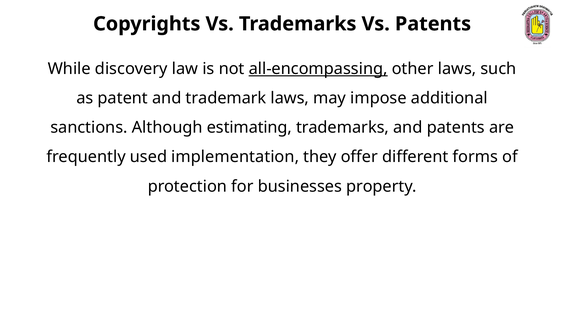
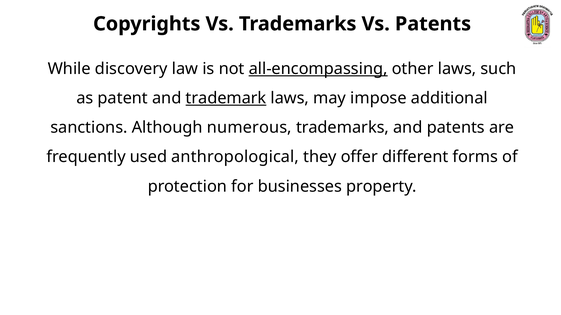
trademark underline: none -> present (226, 98)
estimating: estimating -> numerous (249, 128)
implementation: implementation -> anthropological (235, 157)
